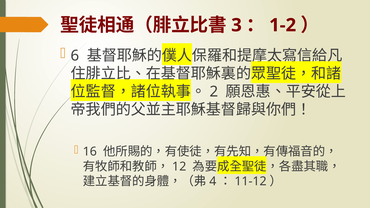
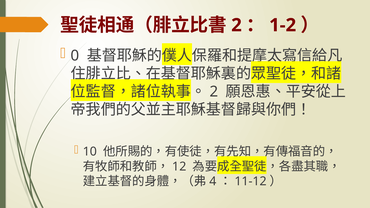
3: 3 -> 2 (236, 25)
6: 6 -> 0 (75, 56)
16: 16 -> 10 (90, 152)
